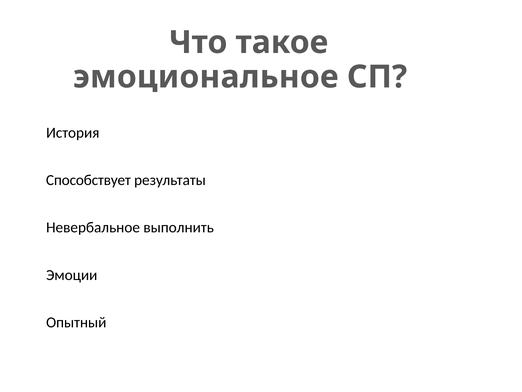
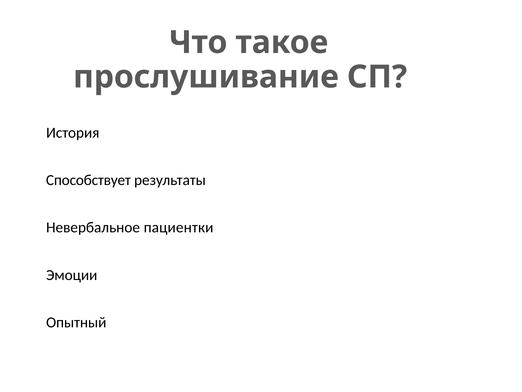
эмоциональное: эмоциональное -> прослушивание (206, 77)
выполнить: выполнить -> пациентки (179, 227)
